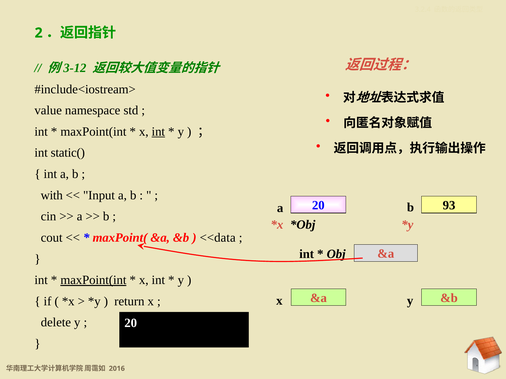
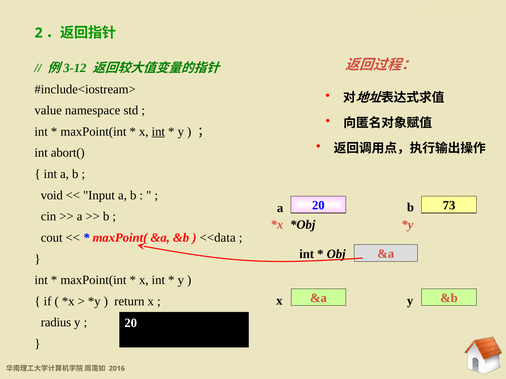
static(: static( -> abort( (68, 153)
with: with -> void (52, 195)
93: 93 -> 73 (449, 206)
maxPoint(int underline: present -> none (93, 280)
delete: delete -> radius (56, 323)
